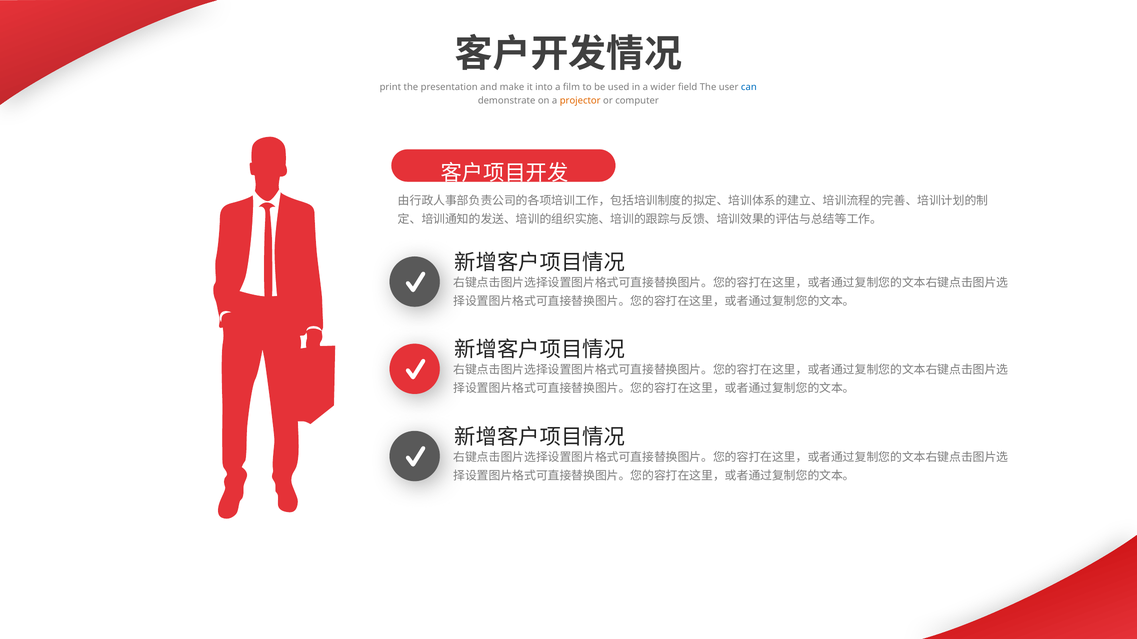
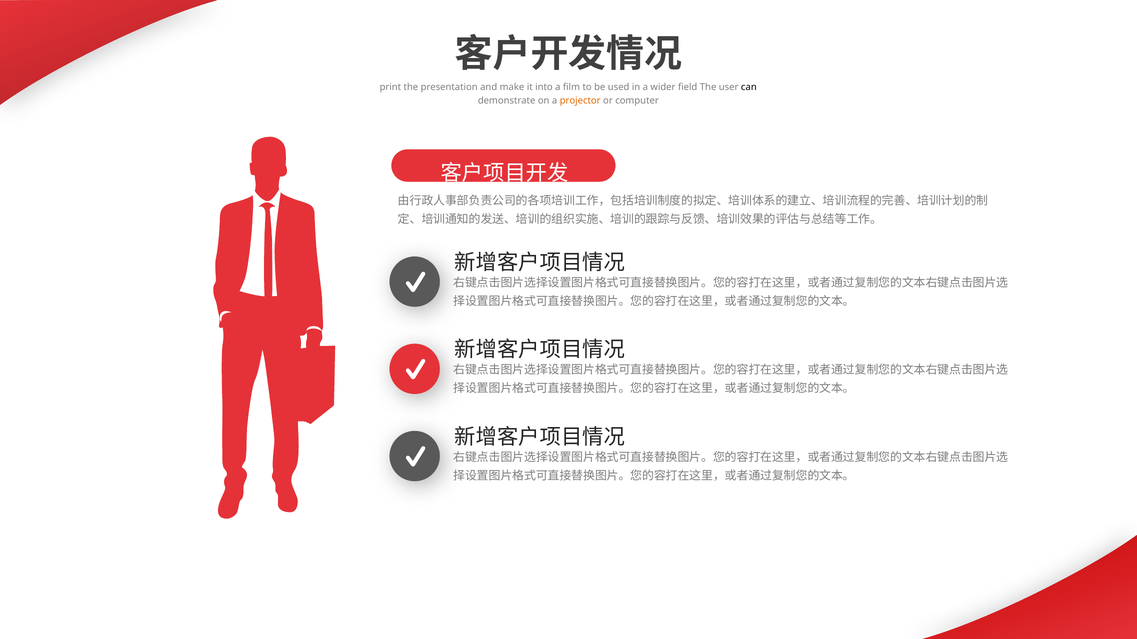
can colour: blue -> black (749, 87)
